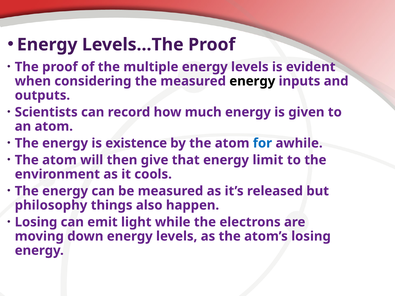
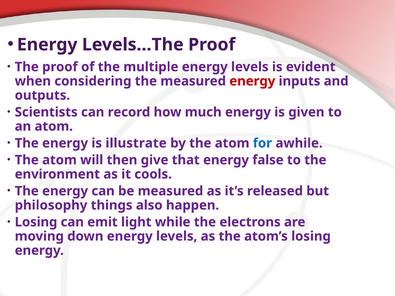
energy colour: black -> red (252, 81)
existence: existence -> illustrate (136, 143)
limit: limit -> false (268, 160)
